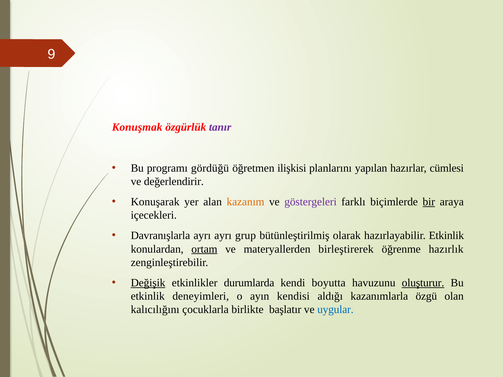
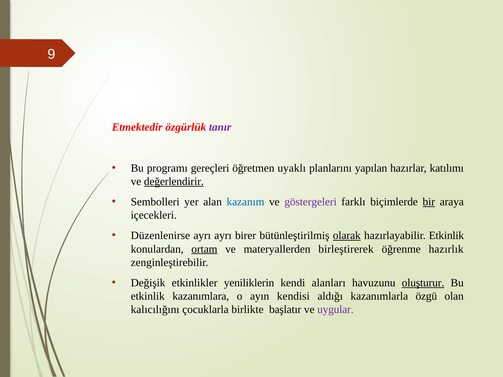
Konuşmak: Konuşmak -> Etmektedir (137, 127)
gördüğü: gördüğü -> gereçleri (210, 168)
ilişkisi: ilişkisi -> uyaklı (292, 168)
cümlesi: cümlesi -> katılımı (447, 168)
değerlendirir underline: none -> present (174, 182)
Konuşarak: Konuşarak -> Sembolleri (155, 202)
kazanım colour: orange -> blue (245, 202)
Davranışlarla: Davranışlarla -> Düzenlenirse (160, 236)
grup: grup -> birer (246, 236)
olarak underline: none -> present (347, 236)
Değişik underline: present -> none (148, 283)
durumlarda: durumlarda -> yeniliklerin (249, 283)
boyutta: boyutta -> alanları (329, 283)
deneyimleri: deneyimleri -> kazanımlara (201, 296)
uygular colour: blue -> purple (335, 310)
